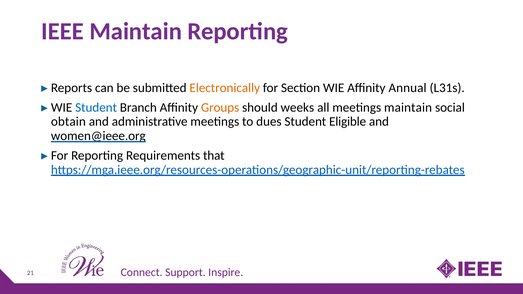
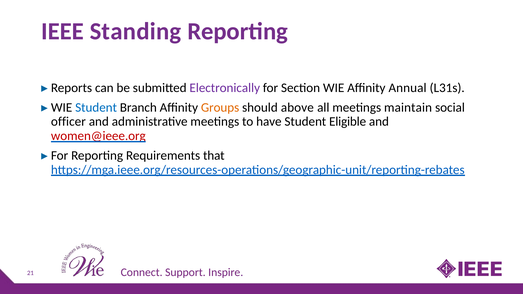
IEEE Maintain: Maintain -> Standing (136, 31)
Electronically colour: orange -> purple (225, 88)
weeks: weeks -> above (297, 107)
obtain: obtain -> officer (68, 122)
dues: dues -> have (269, 122)
women@ieee.org colour: black -> red (98, 136)
